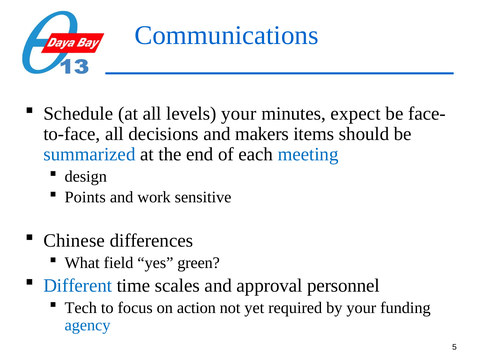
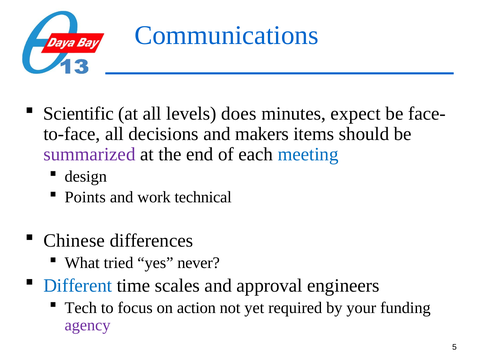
Schedule: Schedule -> Scientific (78, 114)
levels your: your -> does (239, 114)
summarized colour: blue -> purple (89, 155)
sensitive: sensitive -> technical (203, 198)
field: field -> tried (119, 263)
green: green -> never (199, 263)
personnel: personnel -> engineers (343, 286)
agency colour: blue -> purple (88, 326)
